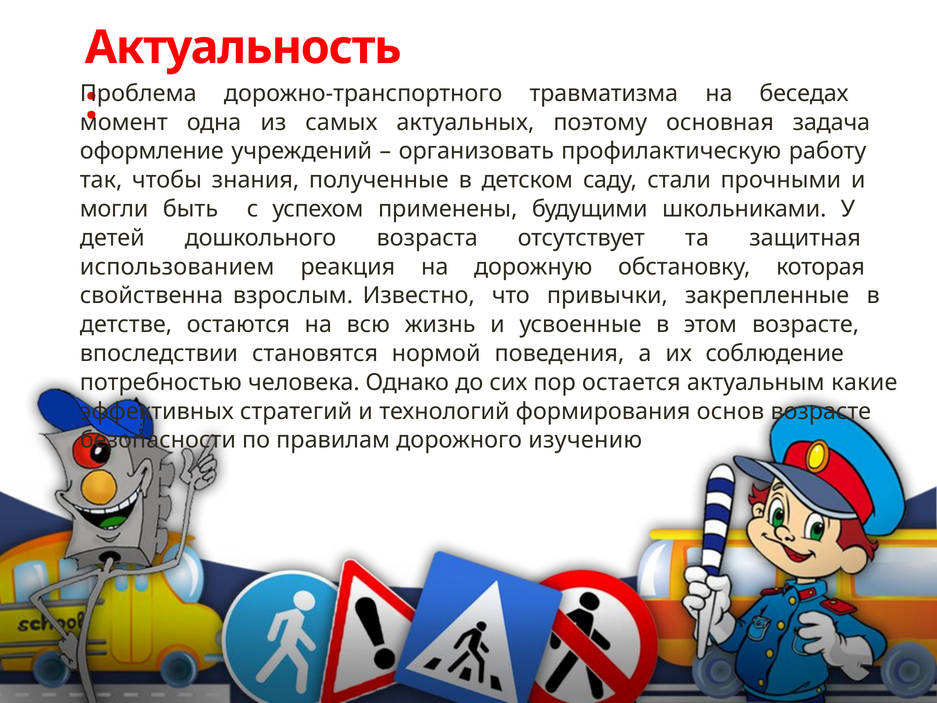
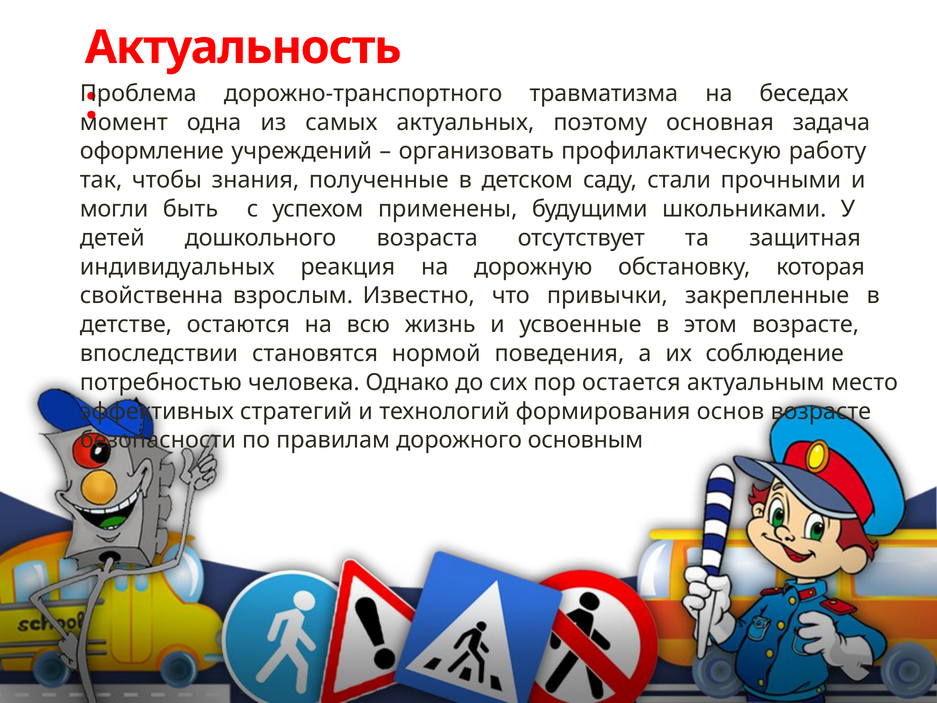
использованием: использованием -> индивидуальных (177, 267)
какие: какие -> место (865, 382)
изучению: изучению -> основным (585, 440)
